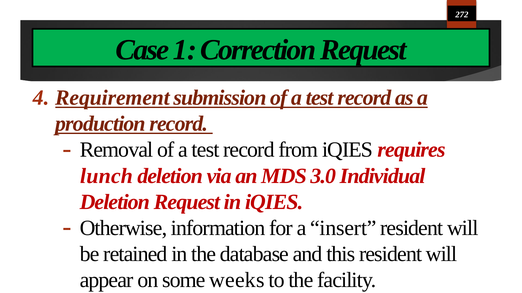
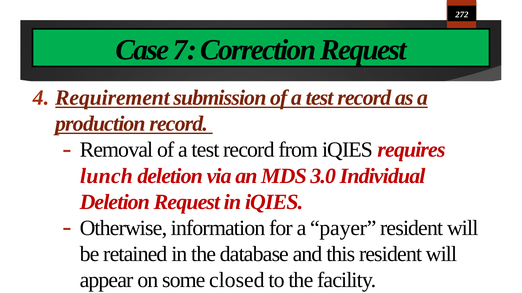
1: 1 -> 7 (185, 50)
insert: insert -> payer (343, 228)
weeks: weeks -> closed (237, 281)
